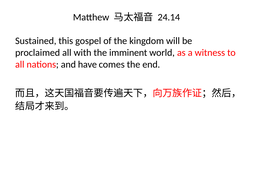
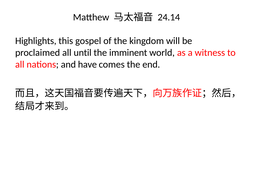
Sustained: Sustained -> Highlights (36, 41)
with: with -> until (83, 53)
